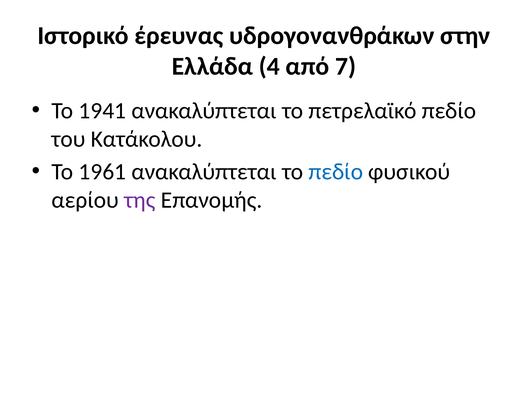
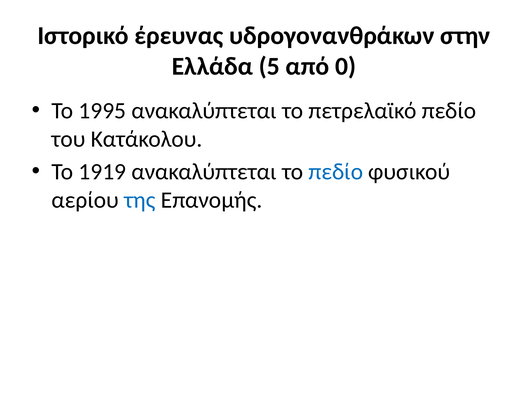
4: 4 -> 5 (269, 66)
7: 7 -> 0 (346, 66)
1941: 1941 -> 1995 (102, 111)
1961: 1961 -> 1919 (102, 172)
της colour: purple -> blue (140, 200)
